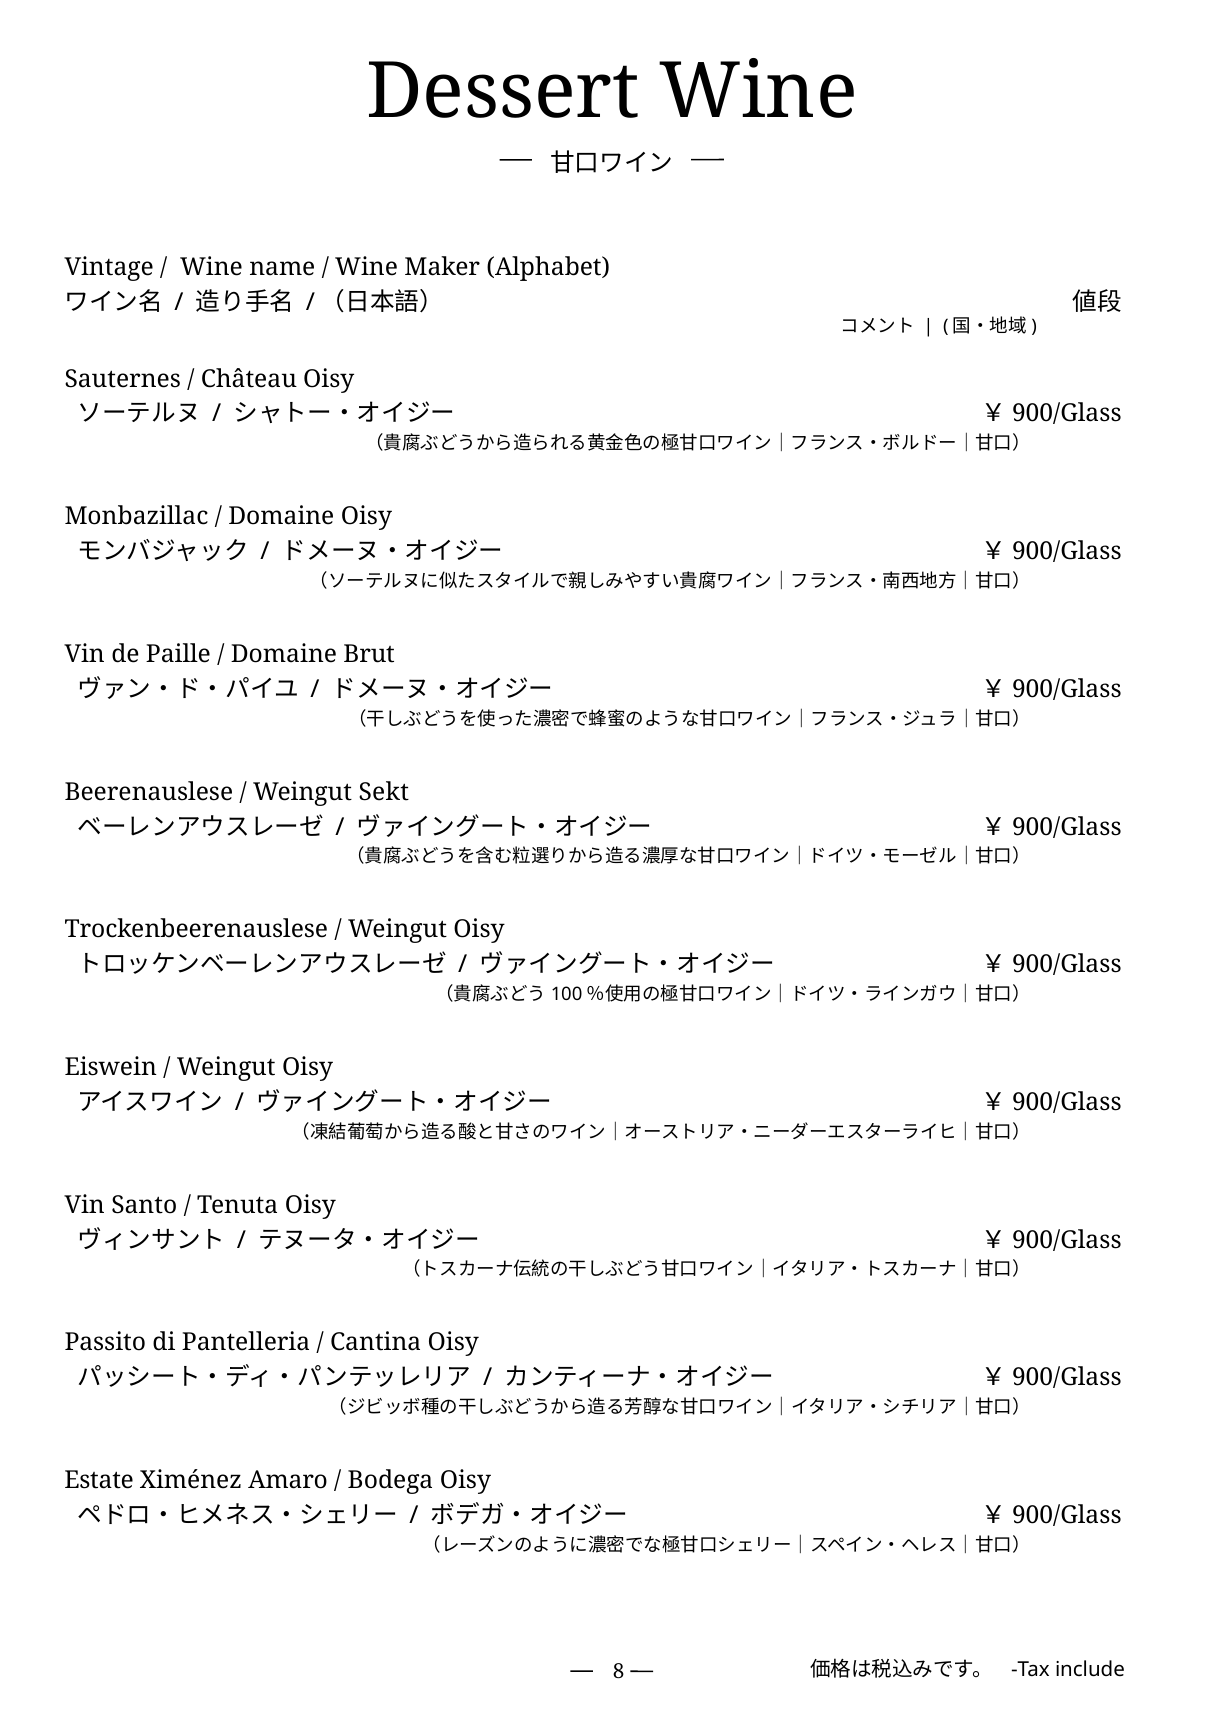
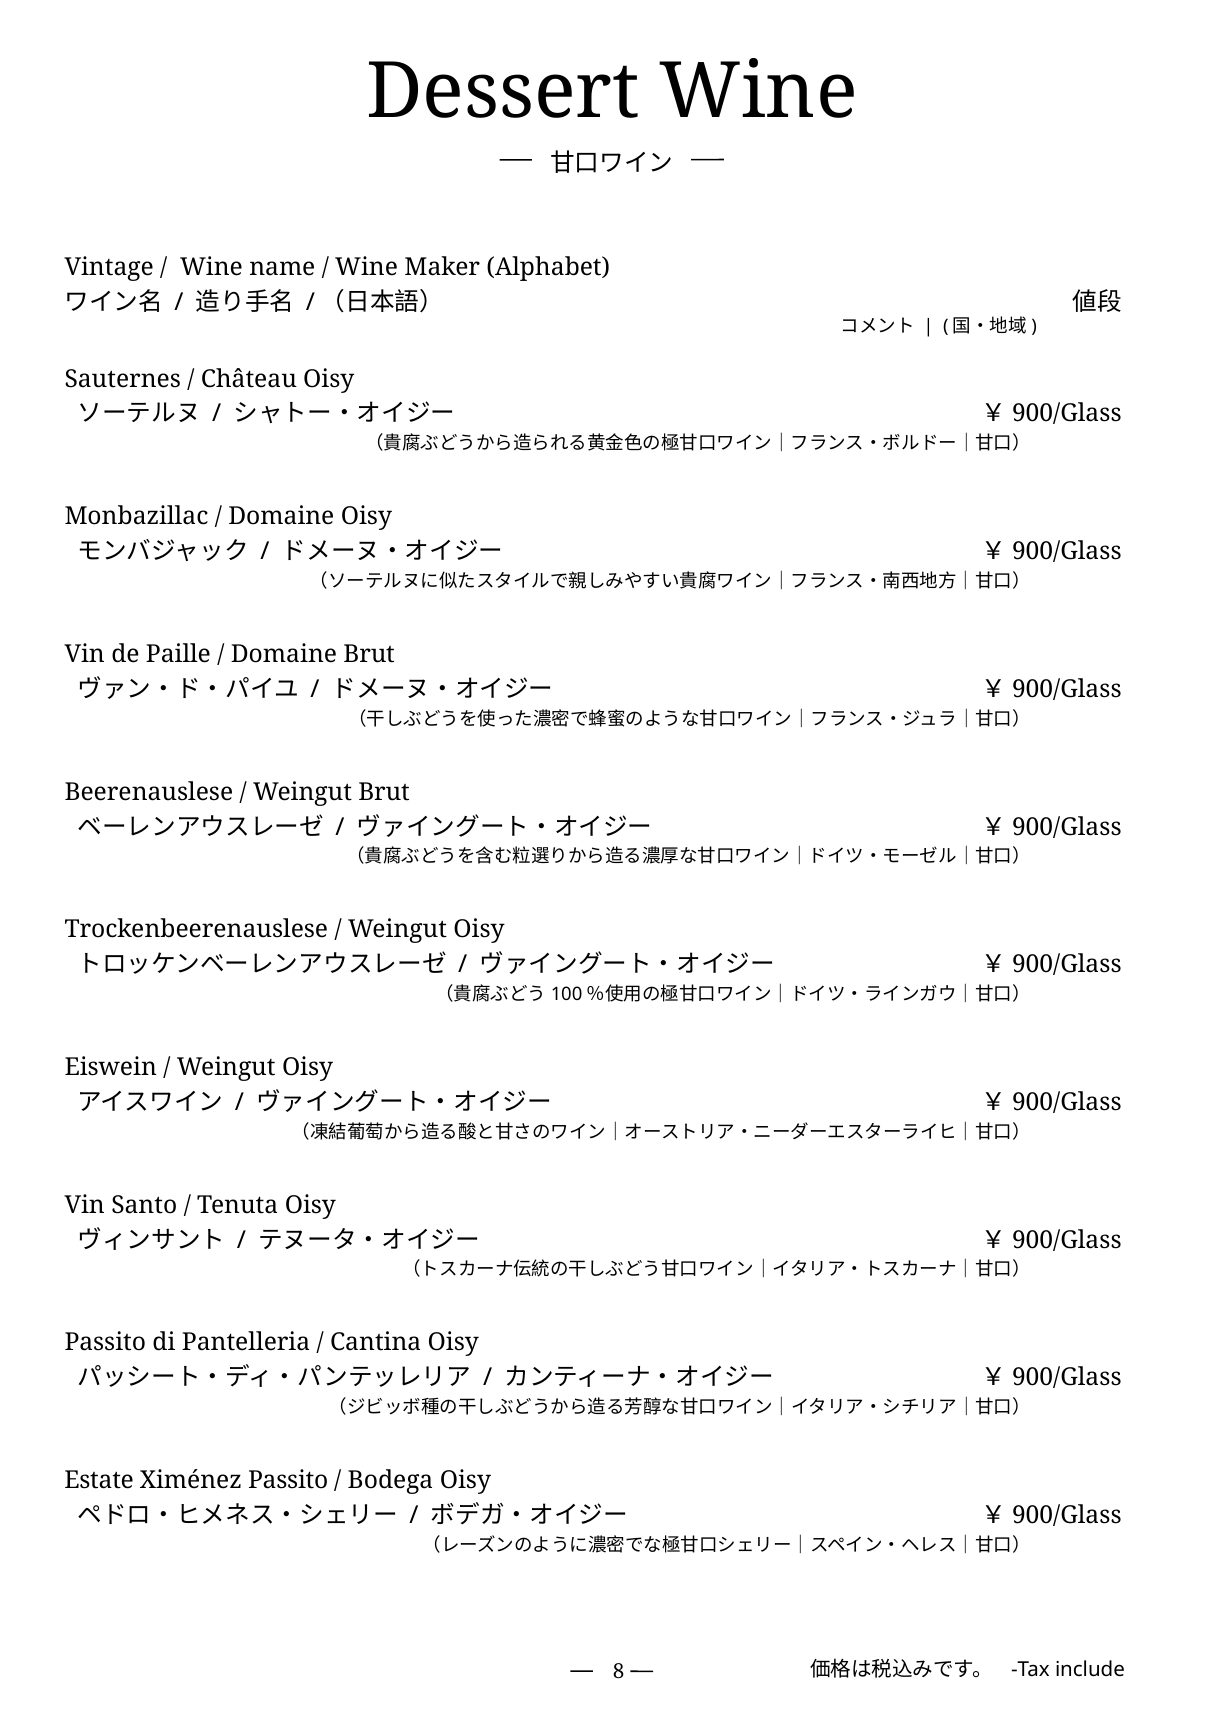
Weingut Sekt: Sekt -> Brut (384, 792)
Ximénez Amaro: Amaro -> Passito (288, 1480)
